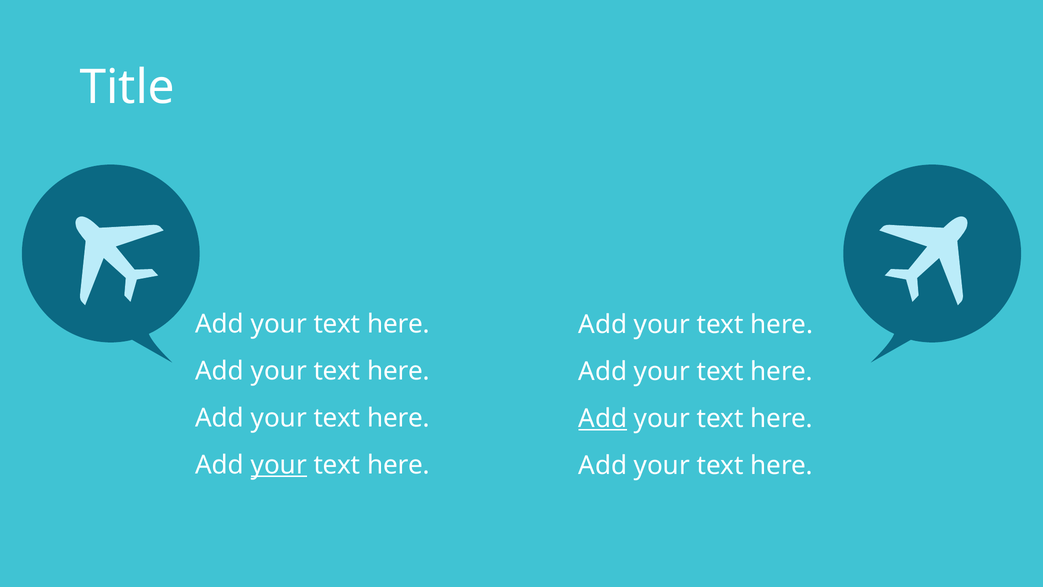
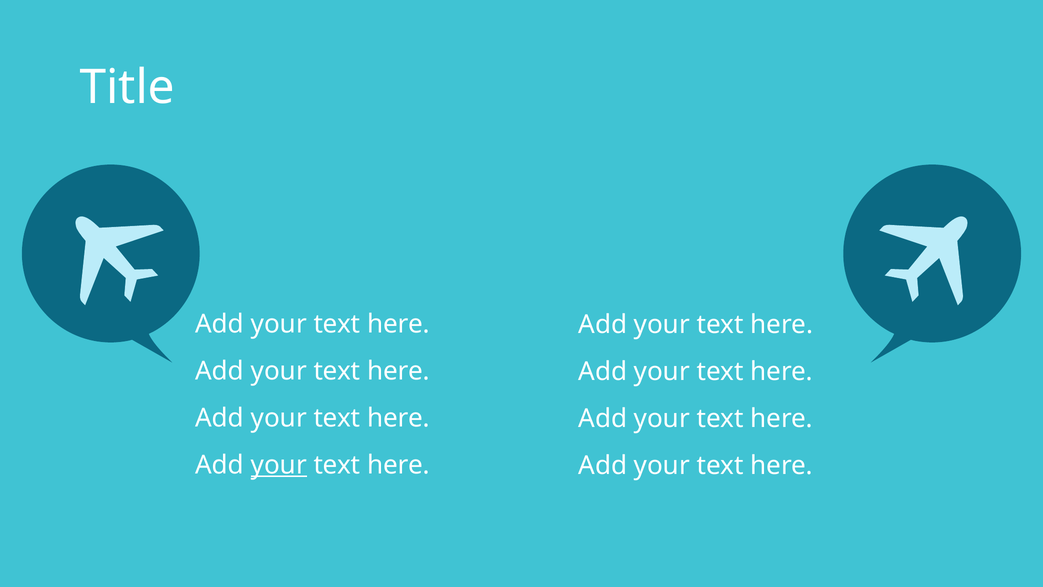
Add underline: present -> none (603, 418)
